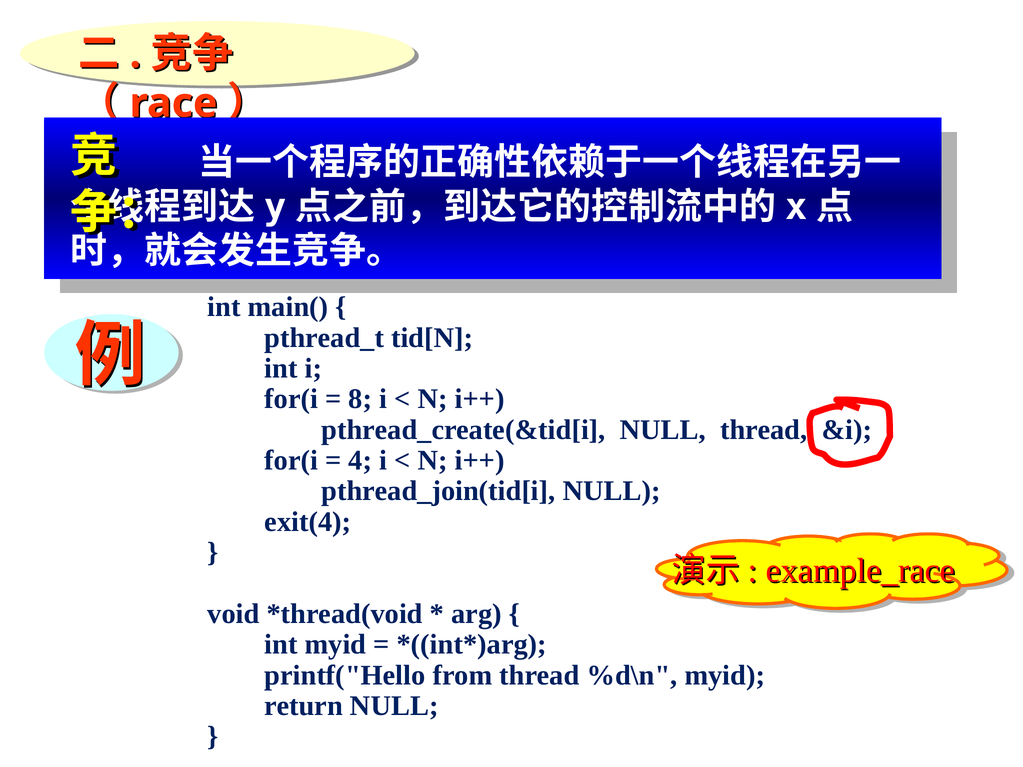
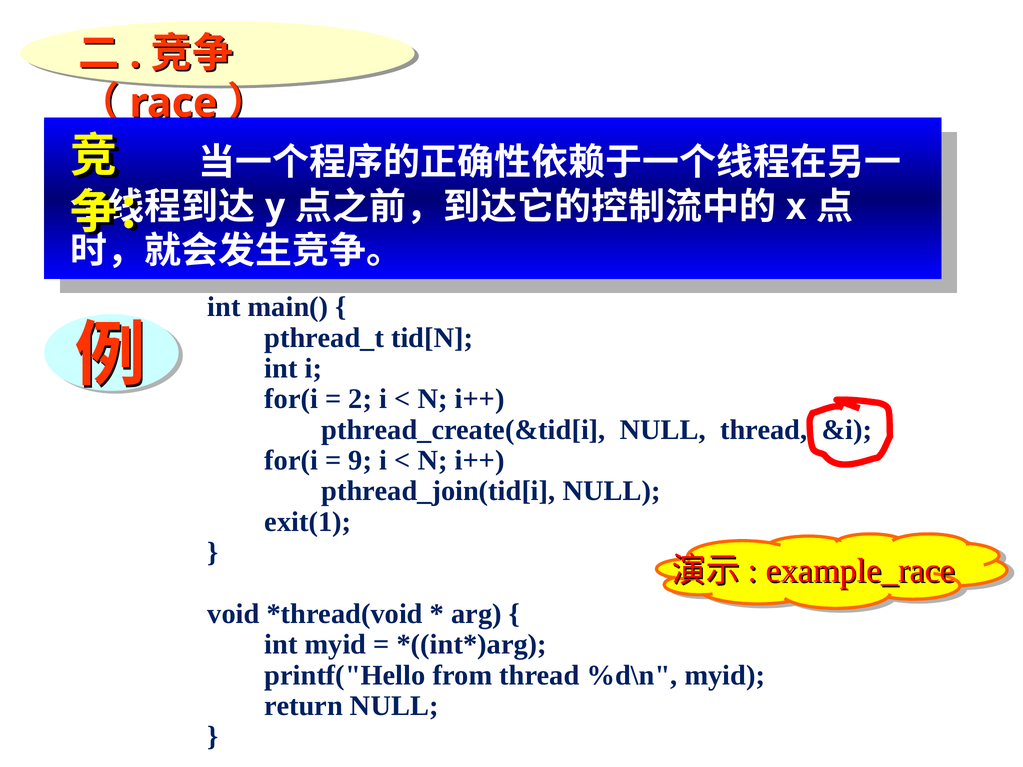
8: 8 -> 2 (360, 399)
4: 4 -> 9 (360, 461)
exit(4: exit(4 -> exit(1 (308, 522)
